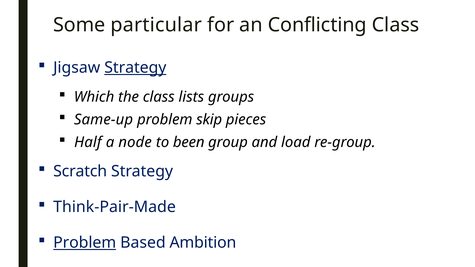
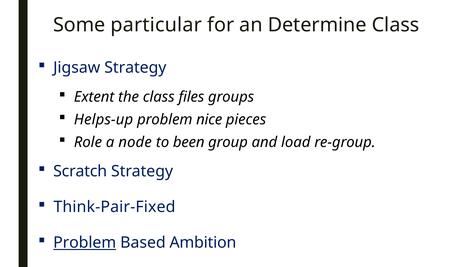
Conflicting: Conflicting -> Determine (317, 25)
Strategy underline: present -> none (135, 68)
Which: Which -> Extent (94, 97)
lists: lists -> files (191, 97)
Same-up: Same-up -> Helps-up (104, 120)
skip: skip -> nice (209, 120)
Half: Half -> Role (88, 142)
Think-Pair-Made: Think-Pair-Made -> Think-Pair-Fixed (114, 207)
